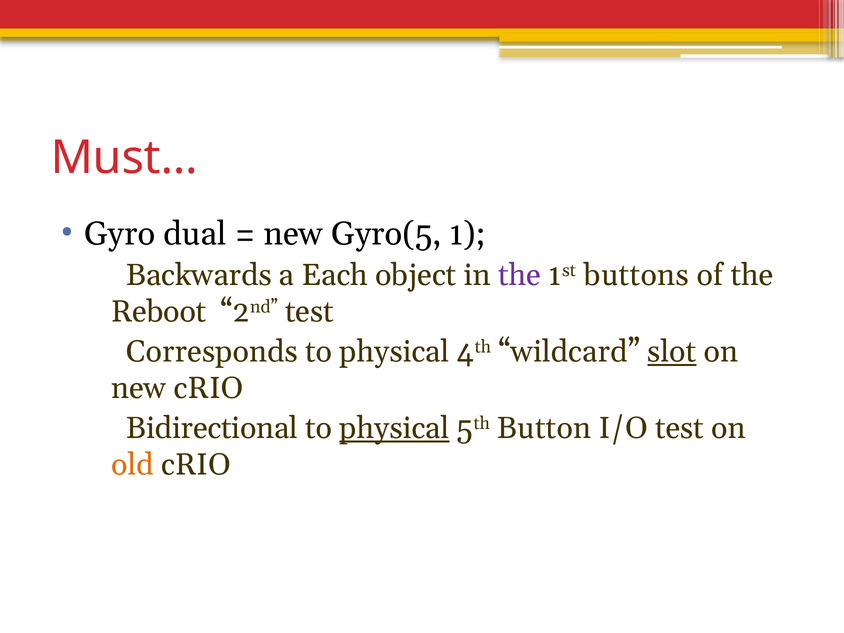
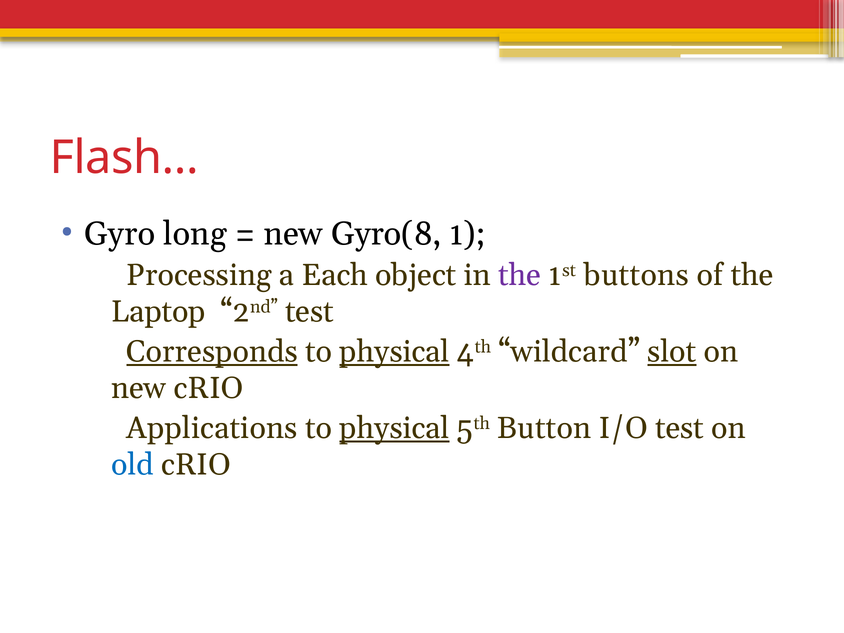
Must…: Must… -> Flash… (124, 158)
dual: dual -> long (195, 234)
Gyro(5: Gyro(5 -> Gyro(8 (386, 234)
Backwards: Backwards -> Processing (199, 275)
Reboot: Reboot -> Laptop (159, 312)
Corresponds underline: none -> present (212, 352)
physical underline: none -> present (394, 352)
Bidirectional: Bidirectional -> Applications (212, 428)
old colour: orange -> blue (133, 465)
